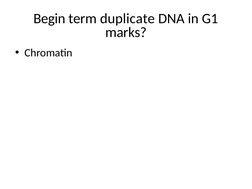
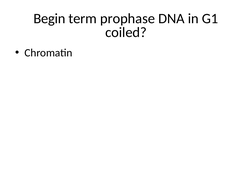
duplicate: duplicate -> prophase (128, 19)
marks: marks -> coiled (126, 32)
